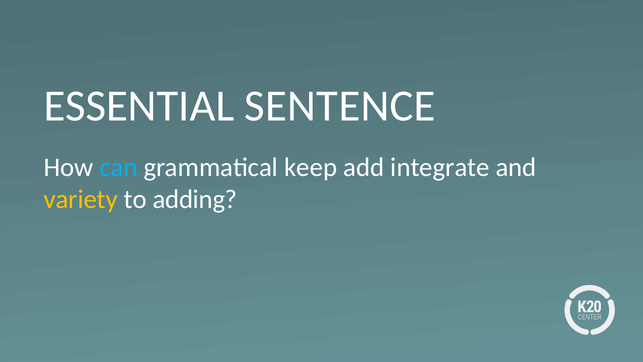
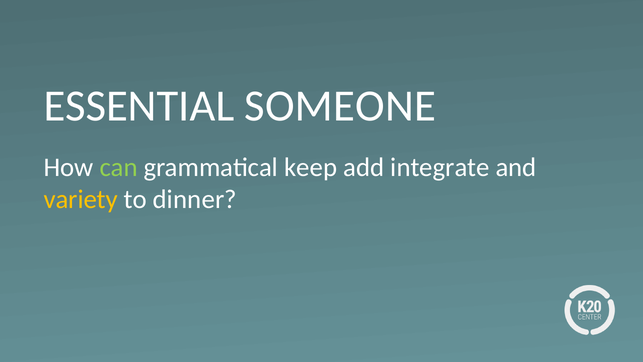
SENTENCE: SENTENCE -> SOMEONE (340, 106)
can colour: light blue -> light green (119, 167)
adding: adding -> dinner (195, 199)
